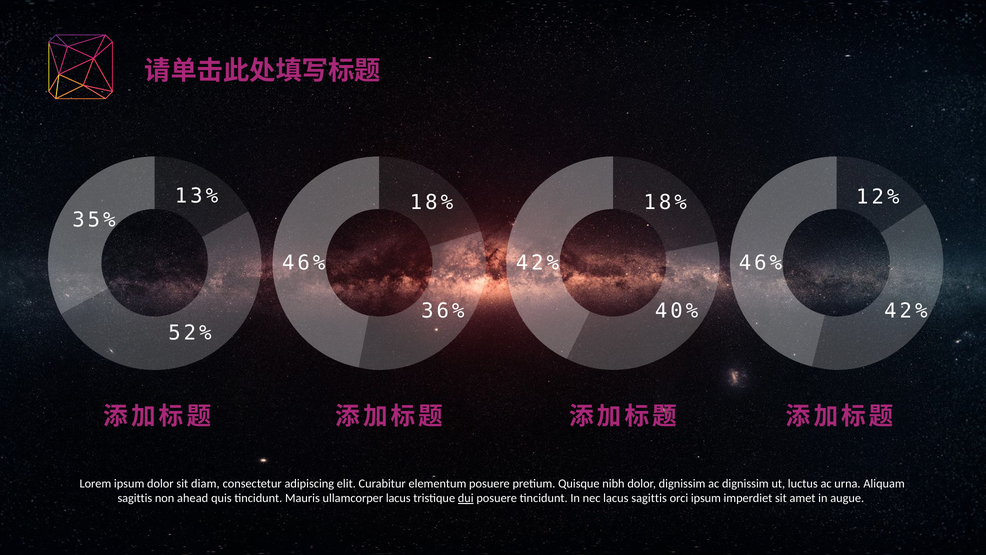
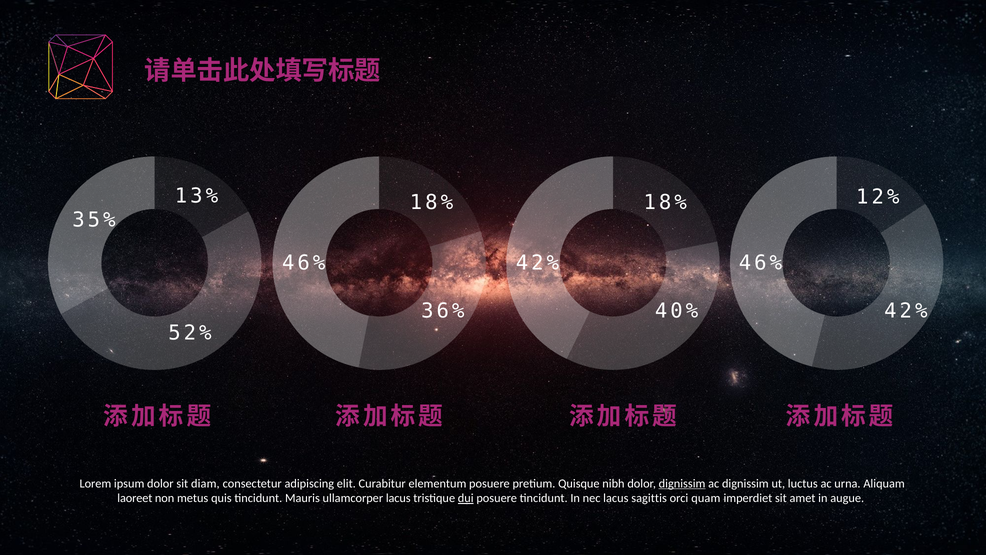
dignissim underline: none -> present (682, 483)
sagittis: sagittis -> laoreet (135, 498)
ahead: ahead -> metus (193, 498)
orci ipsum: ipsum -> quam (706, 498)
